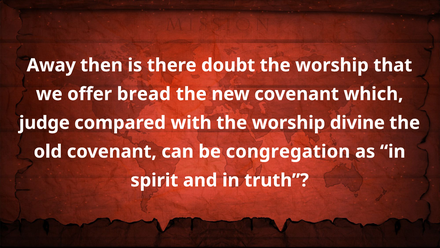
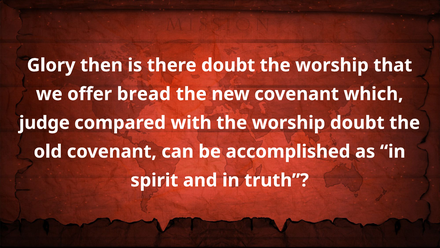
Away: Away -> Glory (51, 65)
worship divine: divine -> doubt (357, 123)
congregation: congregation -> accomplished (288, 151)
